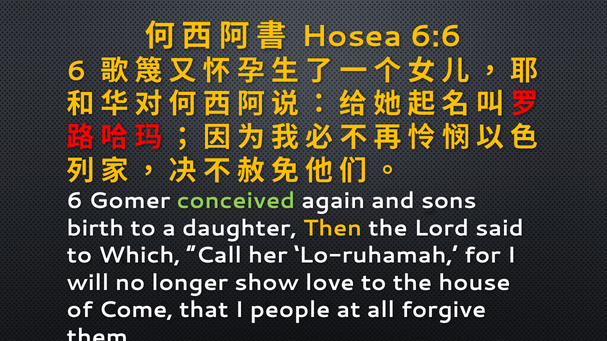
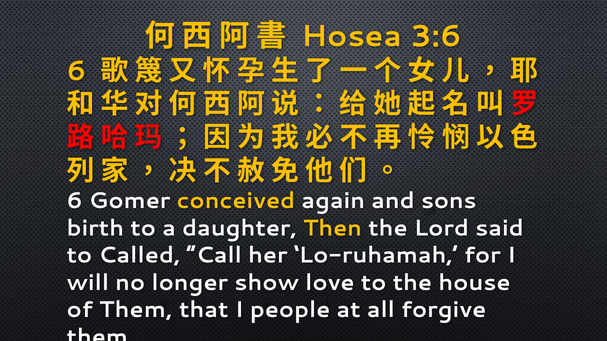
6:6: 6:6 -> 3:6 (436, 36)
conceived colour: light green -> yellow (236, 201)
Which: Which -> Called (139, 256)
of Come: Come -> Them (136, 310)
